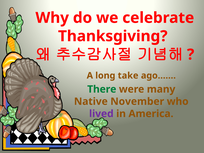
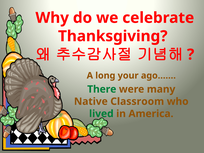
take: take -> your (128, 76)
November: November -> Classroom (137, 101)
lived colour: purple -> green (101, 114)
